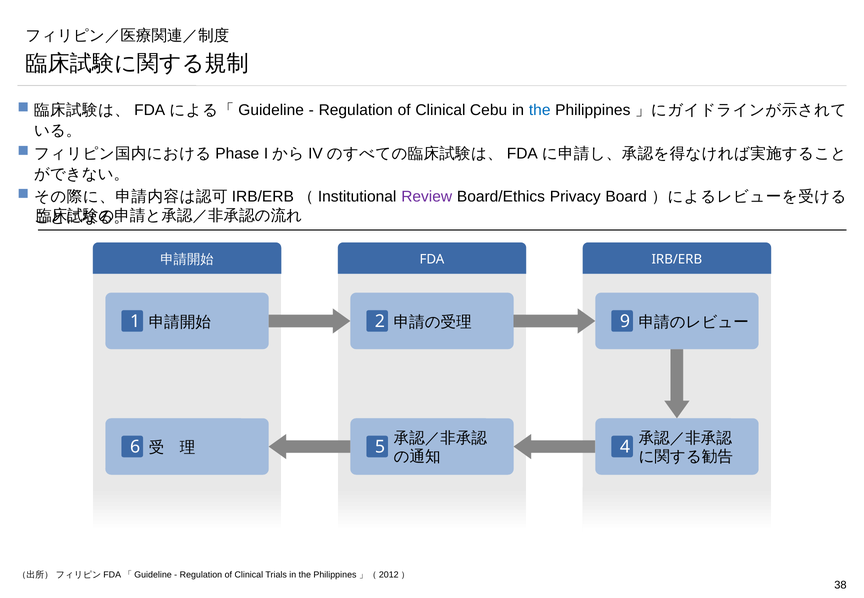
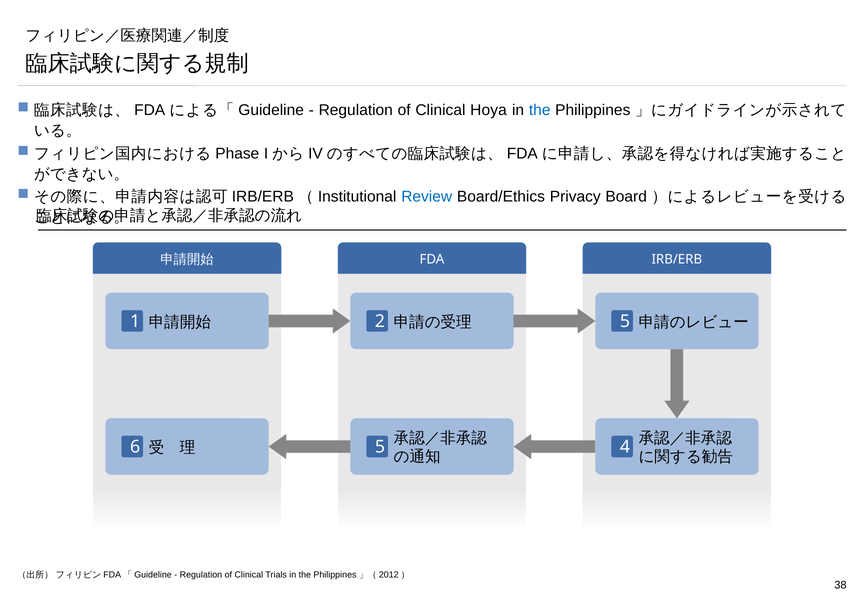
Cebu: Cebu -> Hoya (489, 110)
Review colour: purple -> blue (427, 197)
2 9: 9 -> 5 (625, 321)
